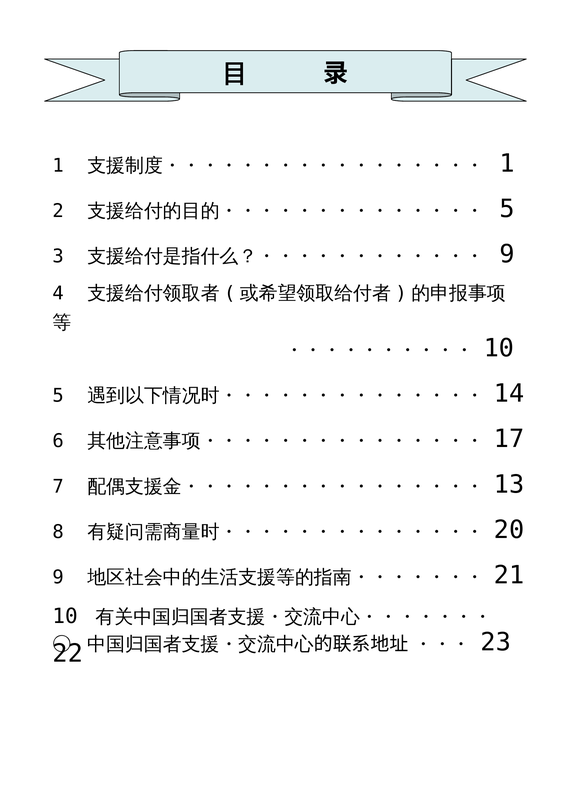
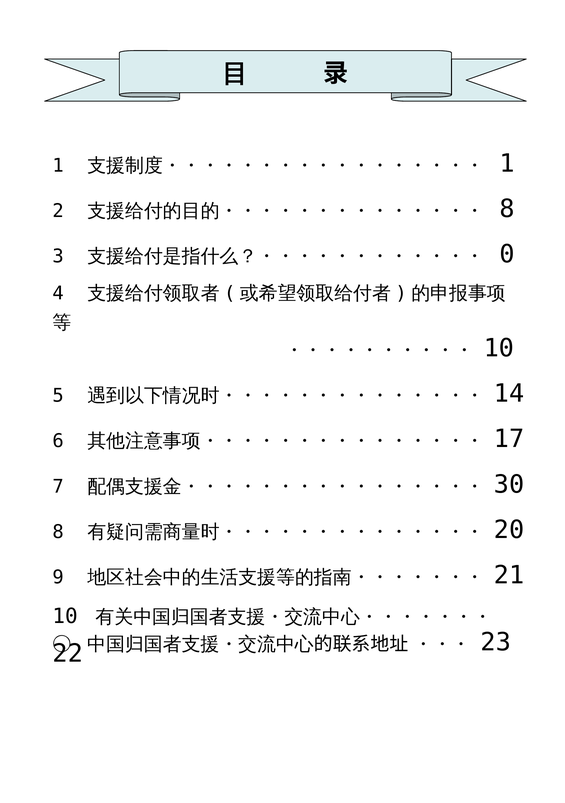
5: 5 -> 8 (507, 209)
9: 9 -> 0 (507, 254)
13: 13 -> 30 (509, 484)
